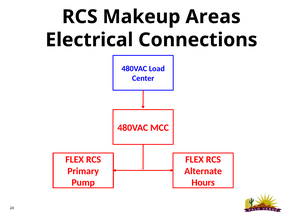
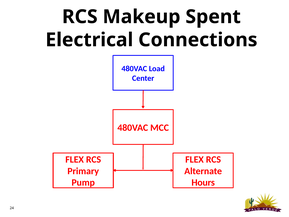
Areas: Areas -> Spent (213, 17)
